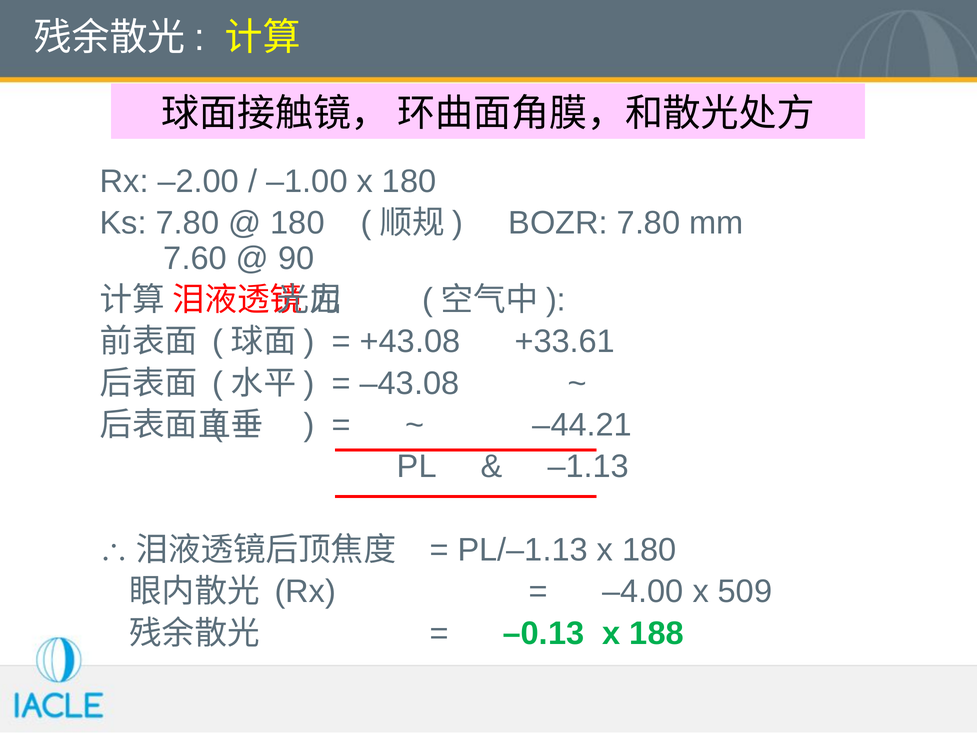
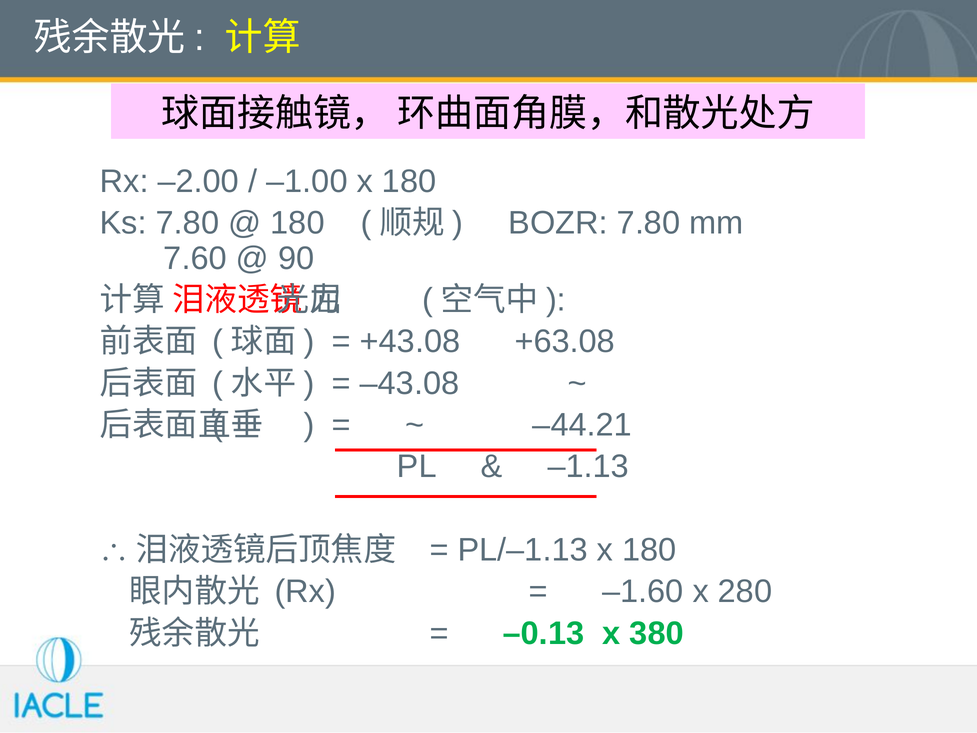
+33.61: +33.61 -> +63.08 (565, 342)
–4.00: –4.00 -> –1.60 (643, 591)
509: 509 -> 280 (745, 591)
188: 188 -> 380 (657, 633)
